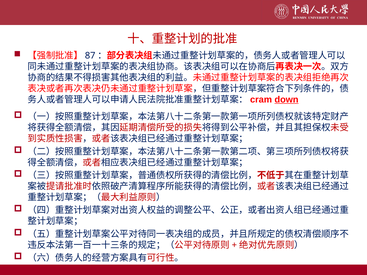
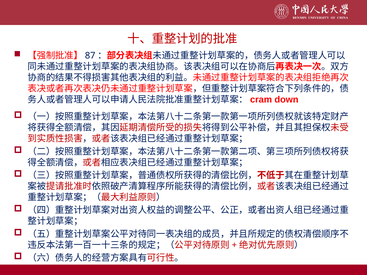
down underline: present -> none (286, 100)
